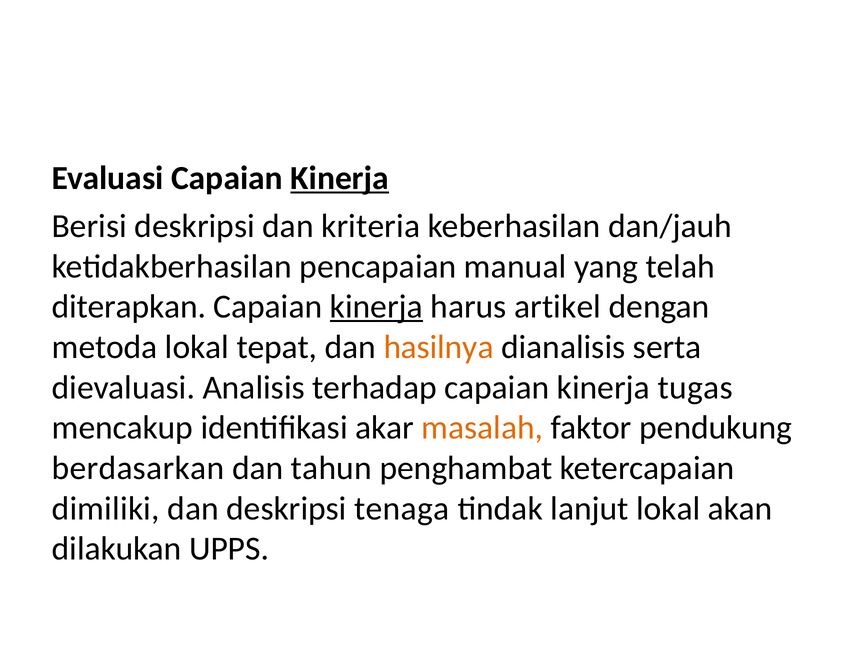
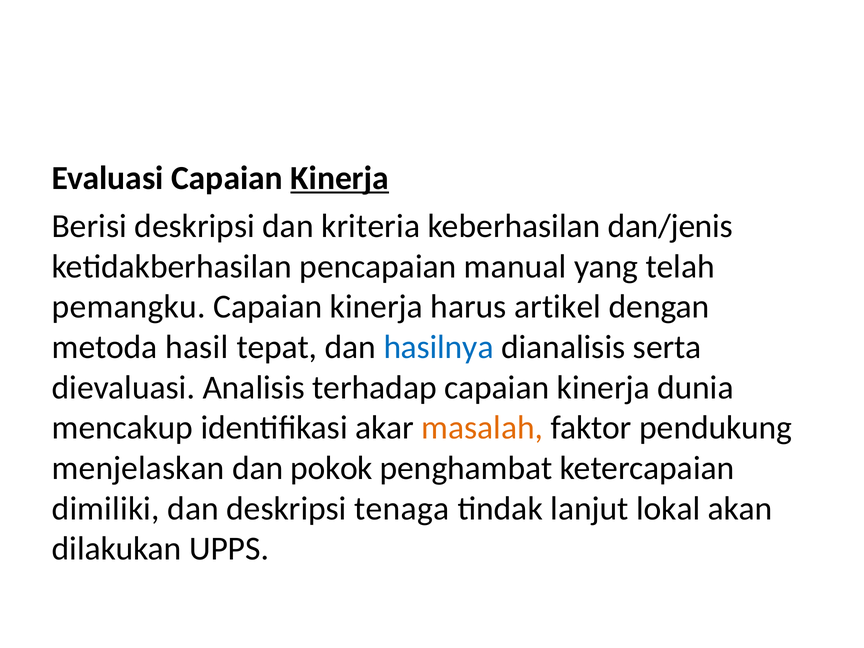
dan/jauh: dan/jauh -> dan/jenis (670, 226)
diterapkan: diterapkan -> pemangku (129, 307)
kinerja underline: present -> none (376, 307)
metoda lokal: lokal -> hasil (197, 347)
hasilnya colour: orange -> blue (439, 347)
tugas: tugas -> dunia (696, 387)
berdasarkan: berdasarkan -> menjelaskan (138, 468)
tahun: tahun -> pokok (332, 468)
